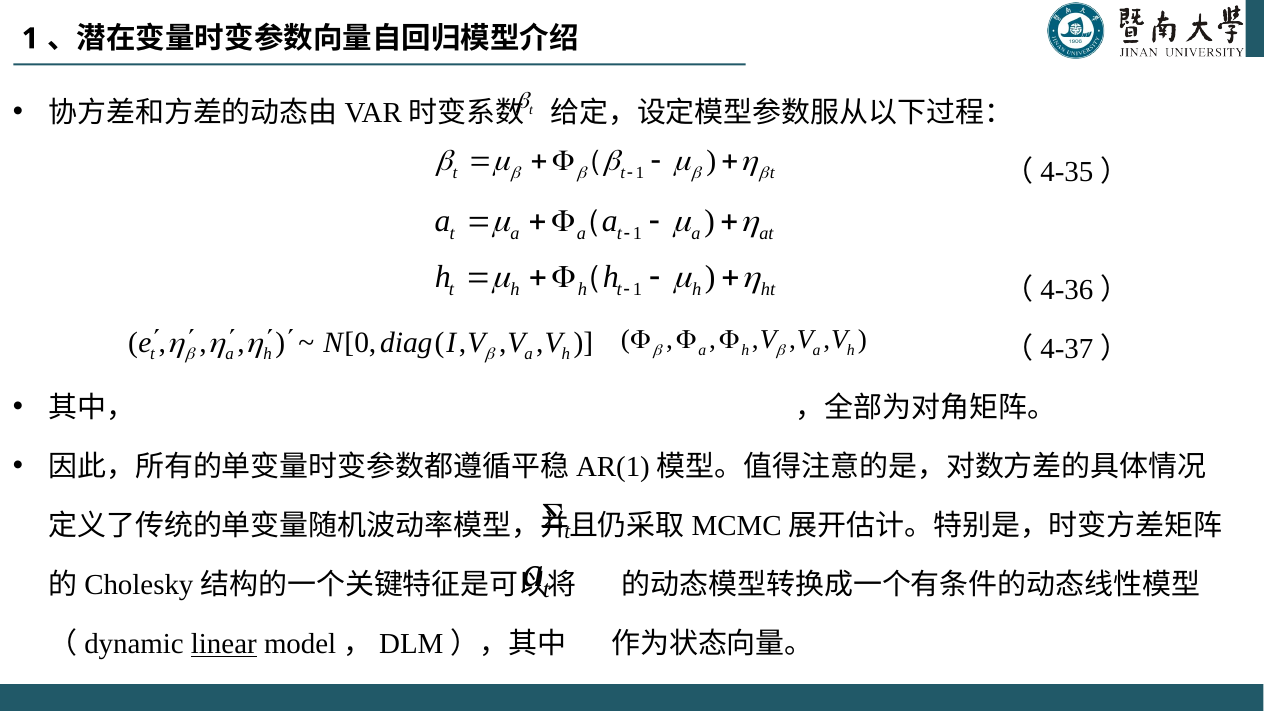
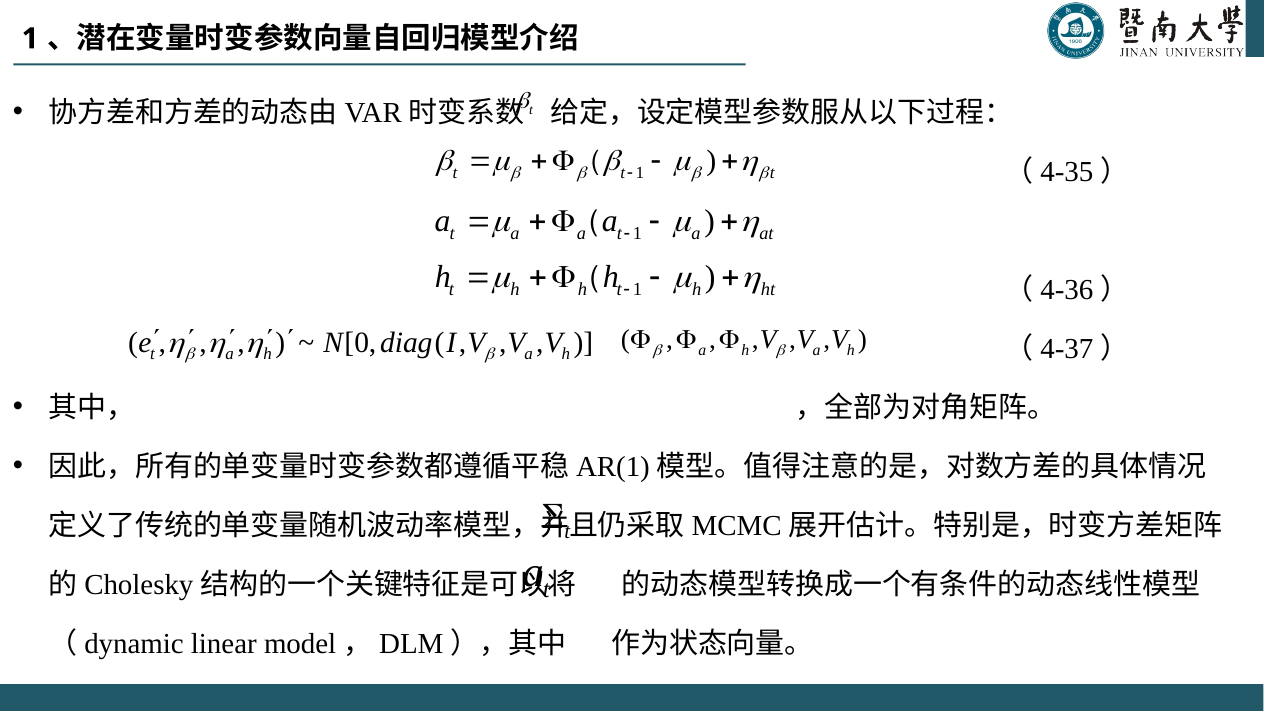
linear underline: present -> none (224, 644)
